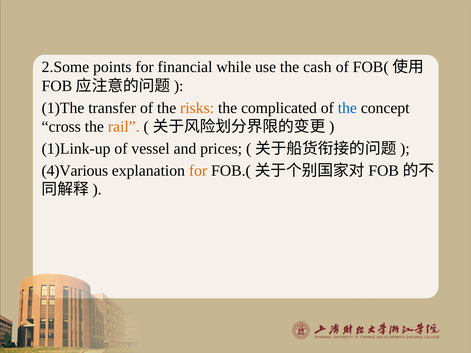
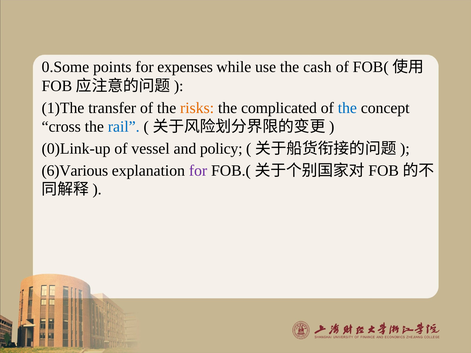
2.Some: 2.Some -> 0.Some (65, 67)
financial: financial -> expenses (185, 67)
rail colour: orange -> blue (124, 127)
1)Link-up: 1)Link-up -> 0)Link-up (76, 149)
prices: prices -> policy (221, 149)
4)Various: 4)Various -> 6)Various (75, 171)
for colour: orange -> purple (198, 171)
